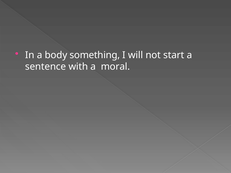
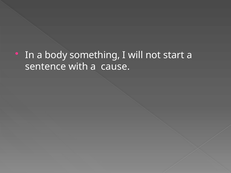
moral: moral -> cause (115, 67)
